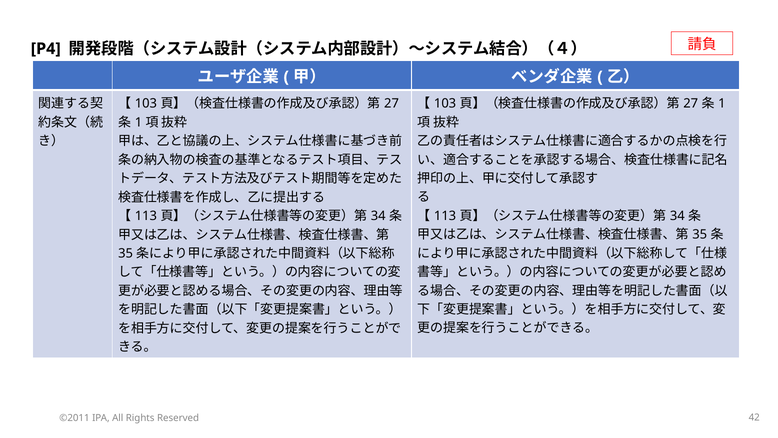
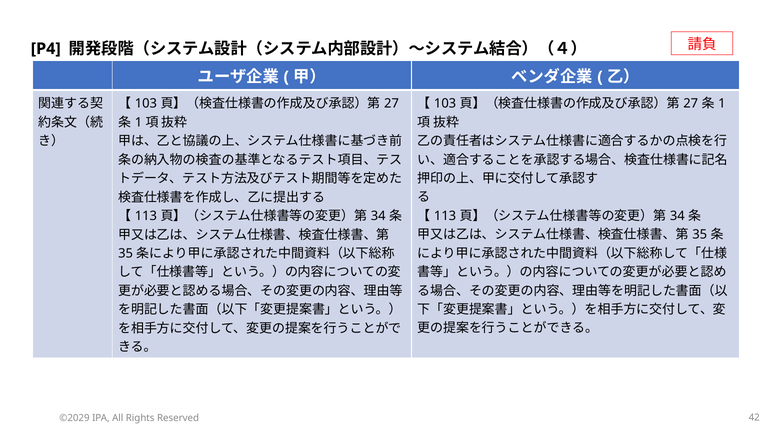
©2011: ©2011 -> ©2029 (74, 418)
